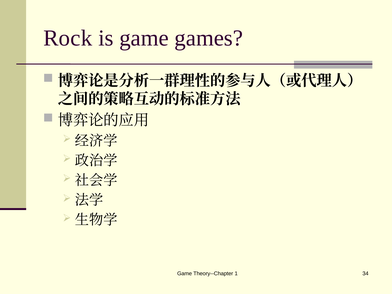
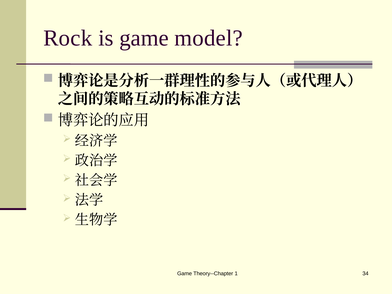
games: games -> model (209, 38)
